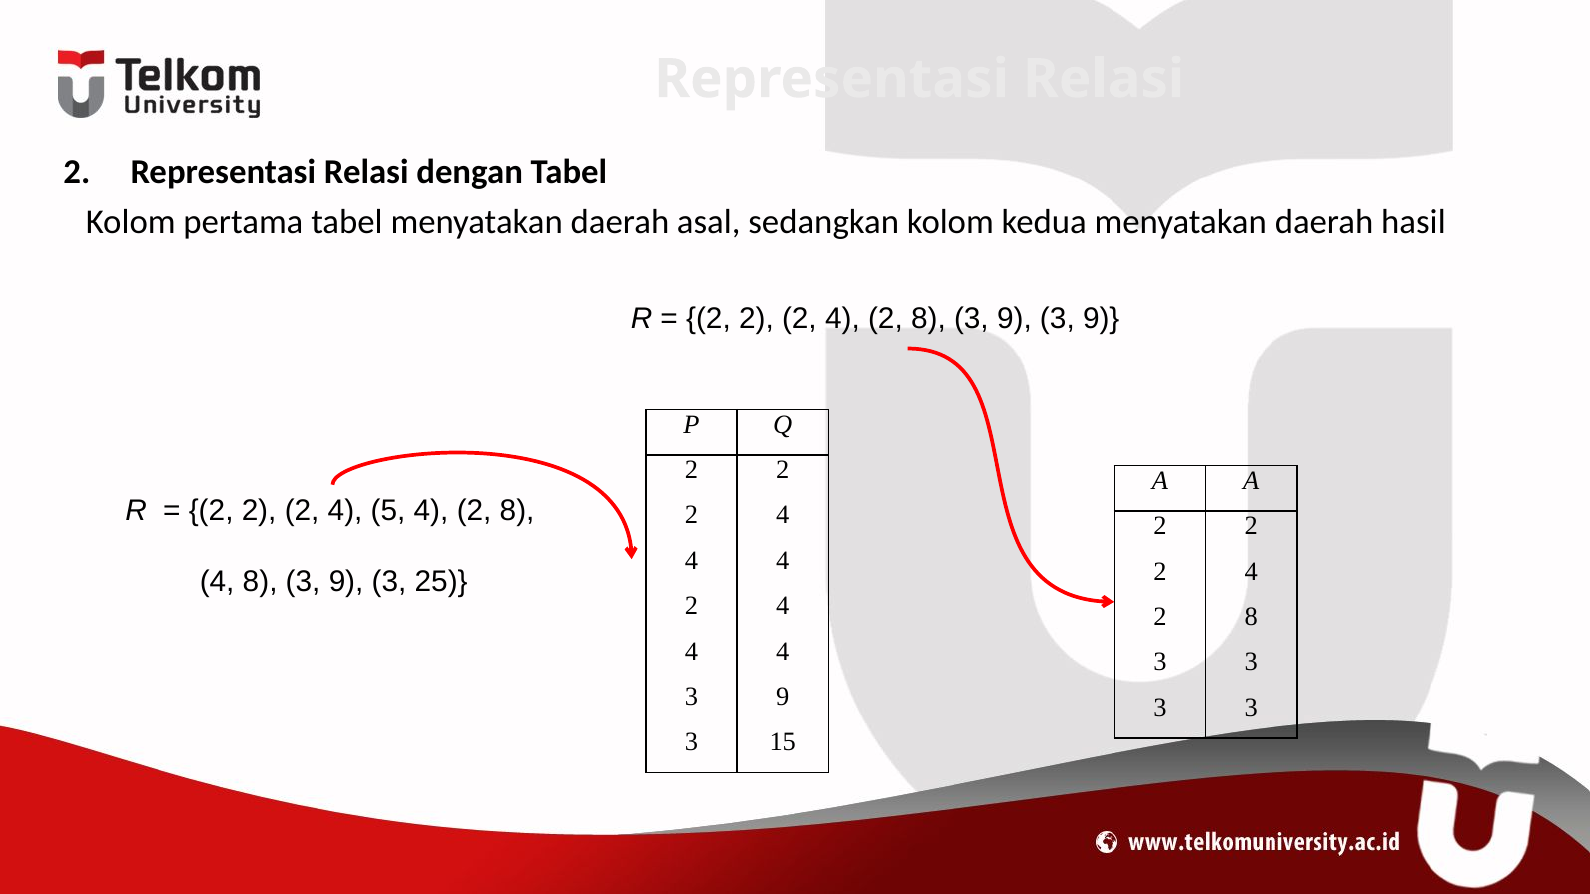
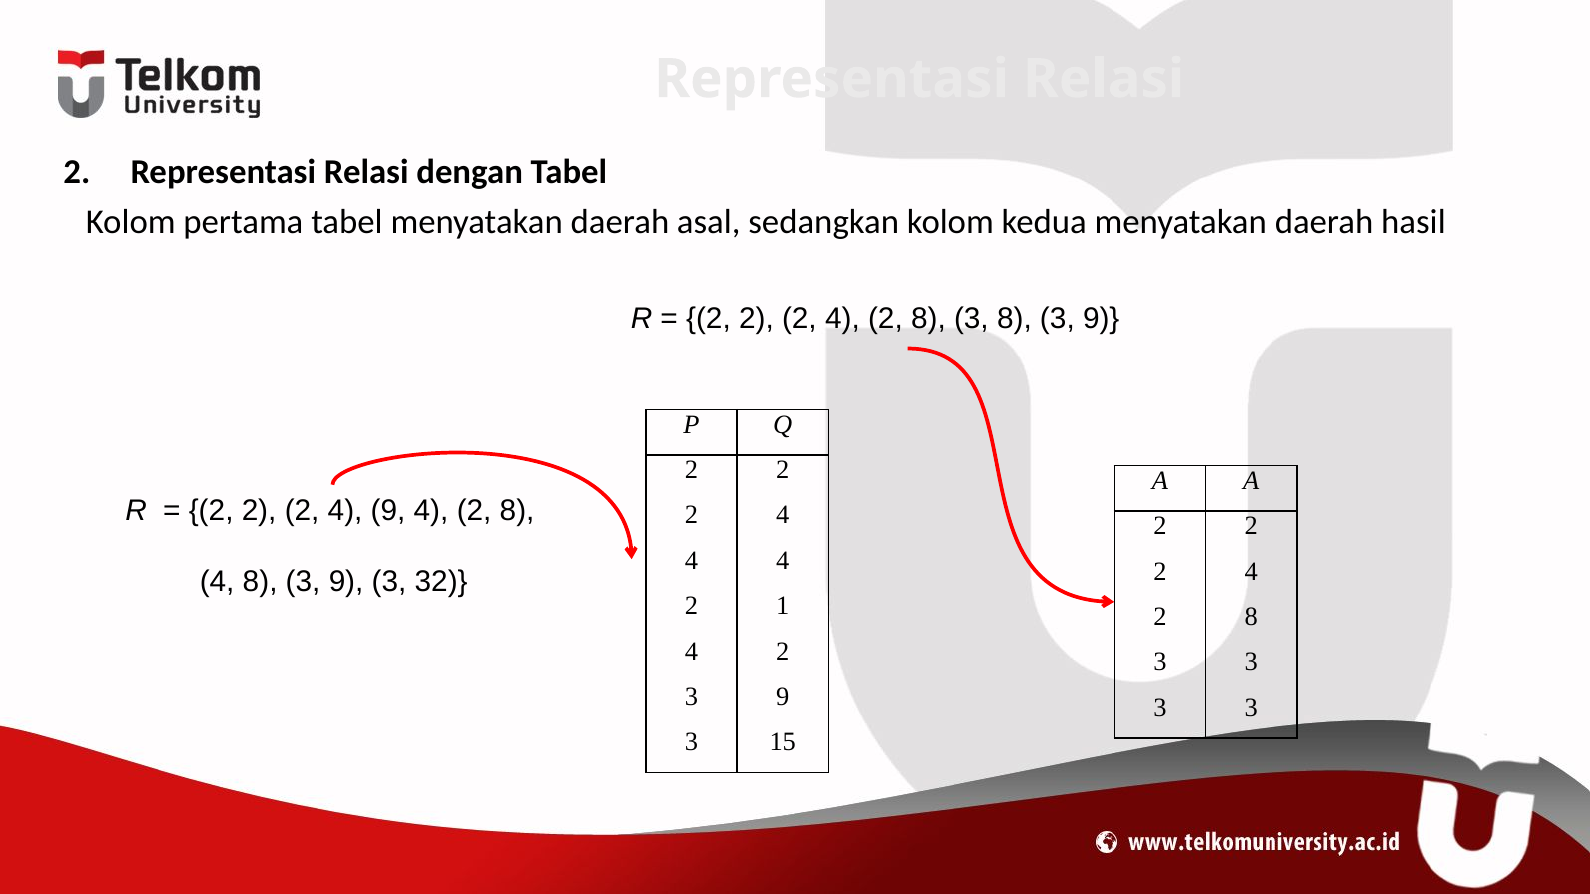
2 8 3 9: 9 -> 8 (1014, 319)
4 5: 5 -> 9 (388, 511)
25: 25 -> 32 (441, 582)
4: 4 -> 1 (783, 606)
4: 4 -> 2 (783, 652)
